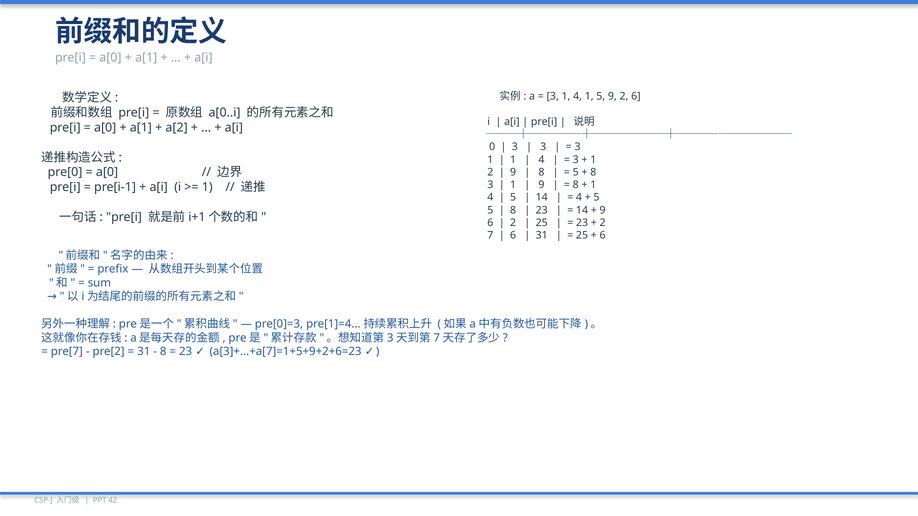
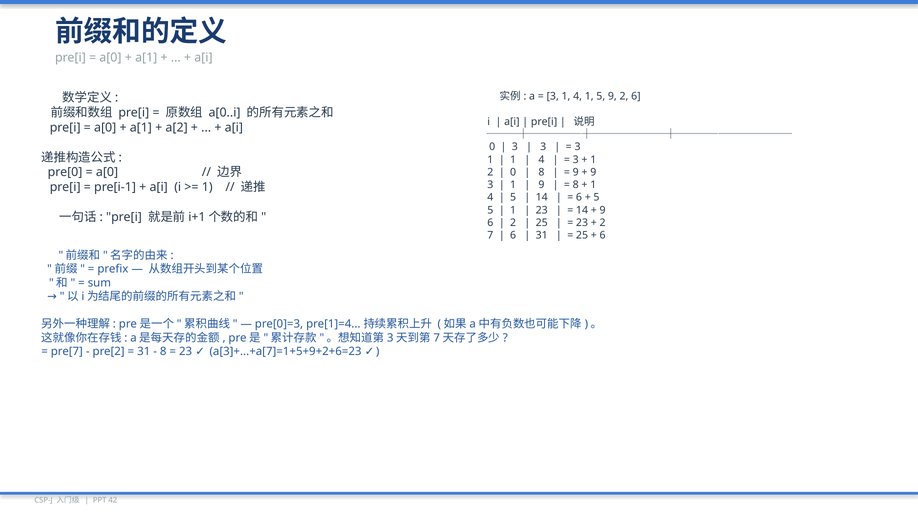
9: 9 -> 0 (513, 172)
5: 5 -> 9 (576, 172)
8: 8 -> 9 (593, 172)
4: 4 -> 6 (579, 198)
8: 8 -> 1 (513, 210)
